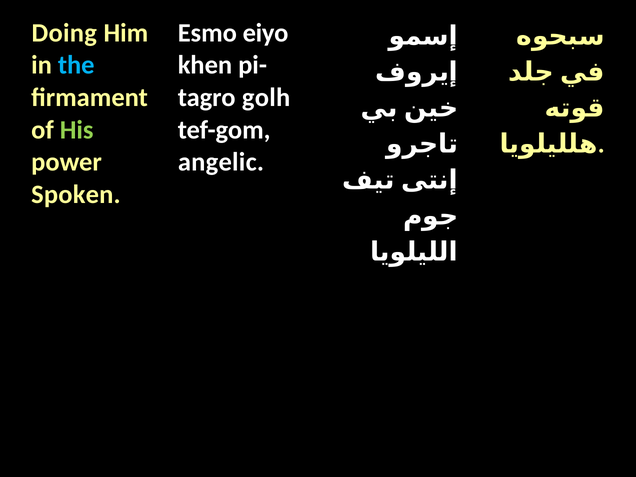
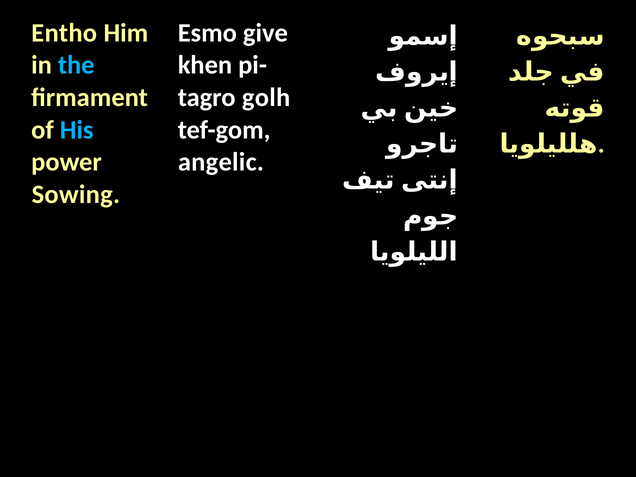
Doing: Doing -> Entho (64, 33)
eiyo: eiyo -> give (265, 33)
His colour: light green -> light blue (77, 130)
Spoken: Spoken -> Sowing (76, 195)
